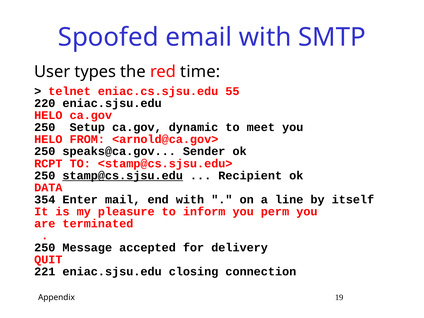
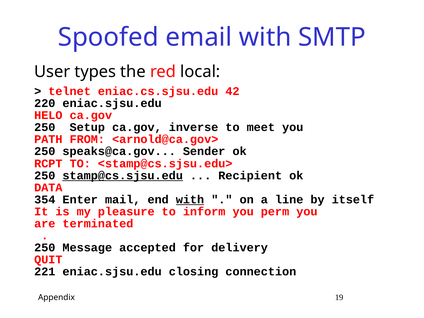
time: time -> local (200, 72)
55: 55 -> 42 (232, 91)
dynamic: dynamic -> inverse (194, 127)
HELO: HELO -> PATH (48, 139)
with underline: none -> present (190, 200)
